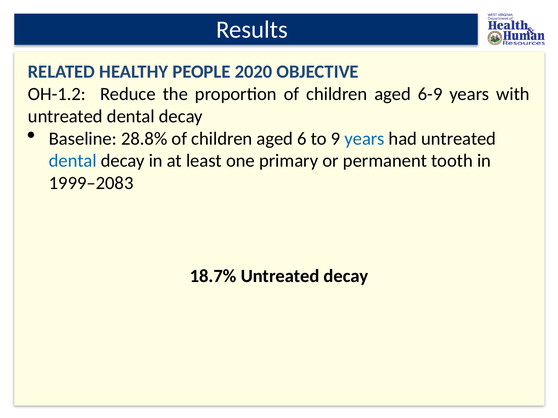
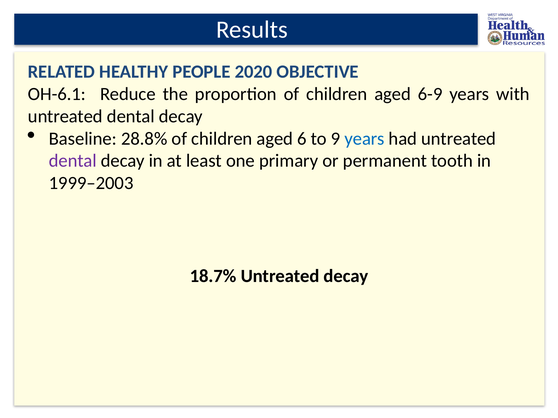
OH-1.2: OH-1.2 -> OH-6.1 (57, 94)
dental colour: blue -> purple (73, 161)
1999–2083: 1999–2083 -> 1999–2003 (91, 183)
